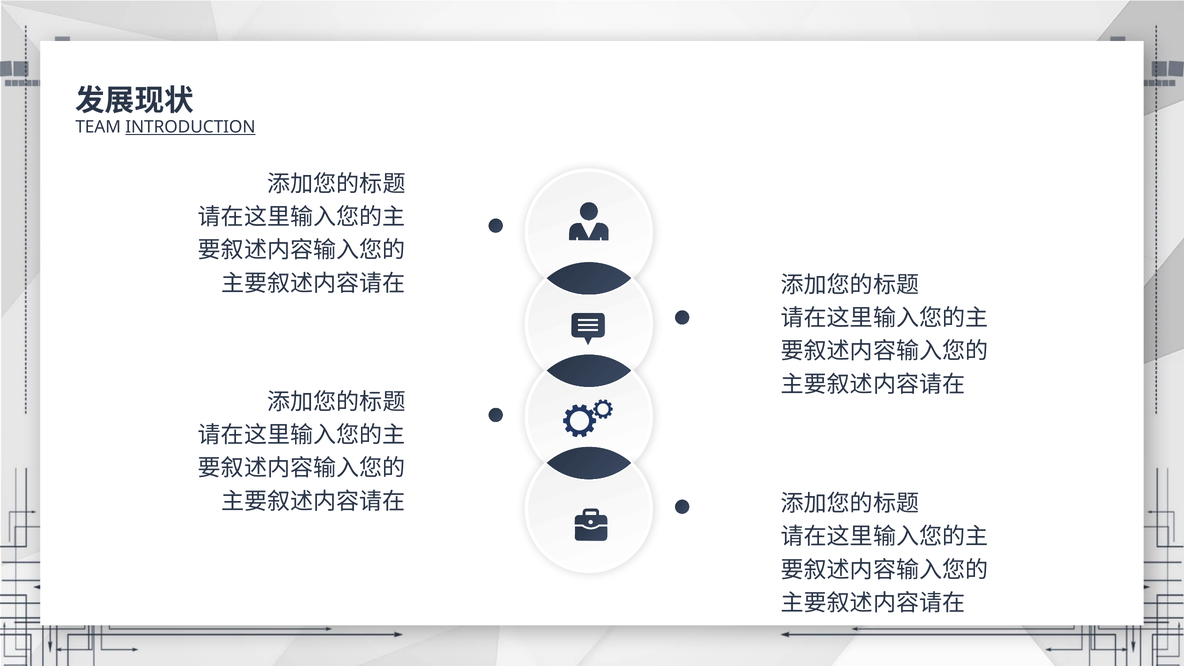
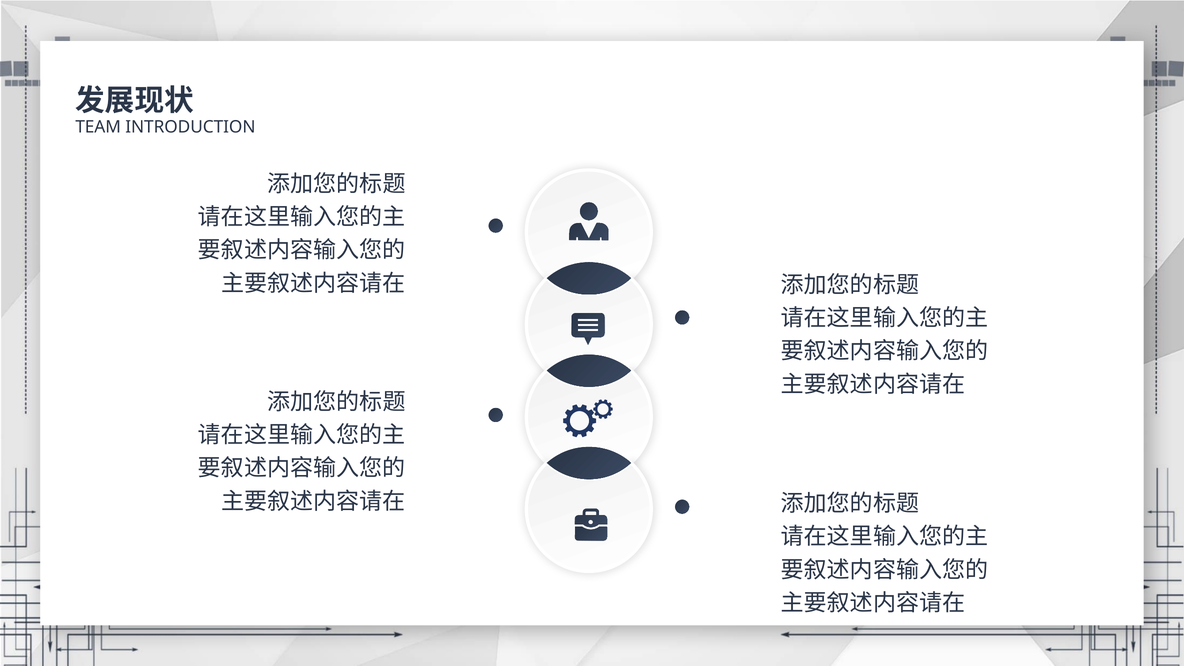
INTRODUCTION underline: present -> none (190, 127)
